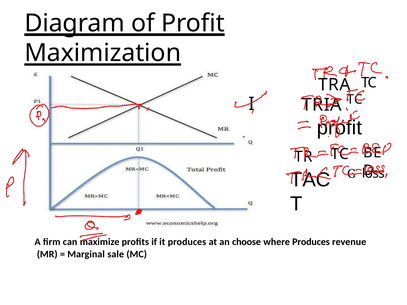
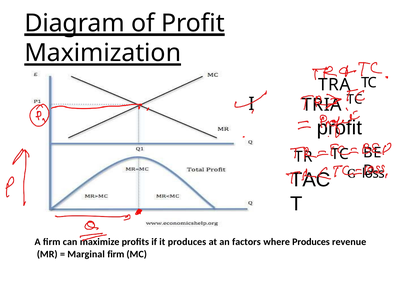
choose: choose -> factors (246, 242)
Marginal sale: sale -> firm (116, 255)
